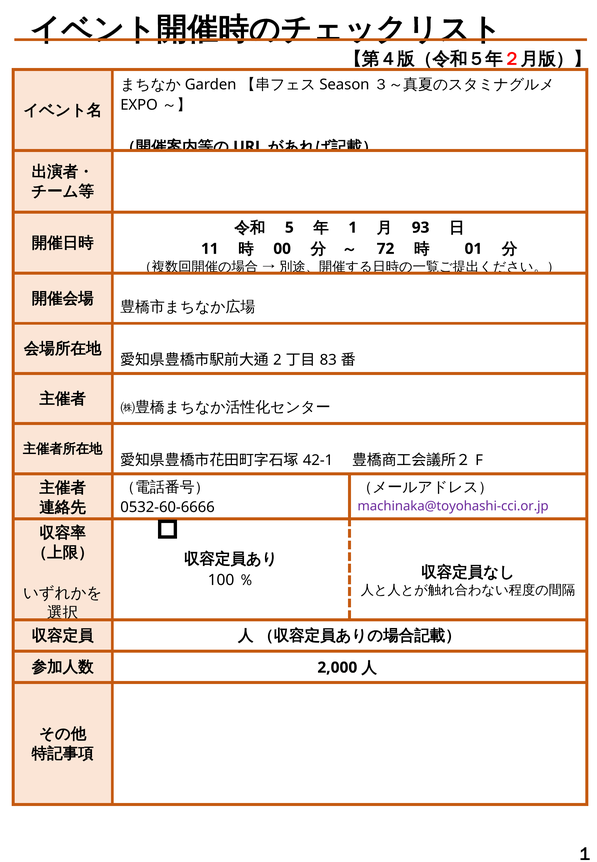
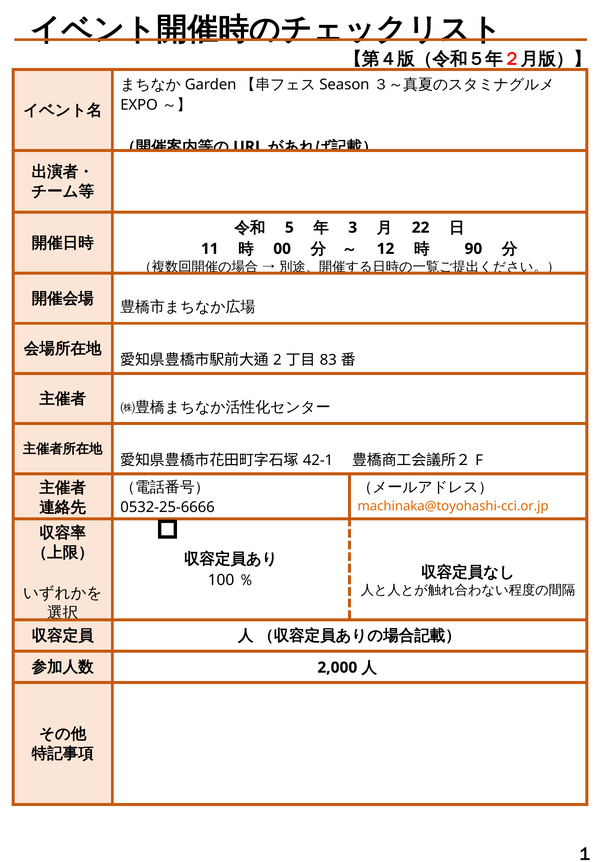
1: 1 -> 3 (353, 228)
93: 93 -> 22 (421, 228)
72: 72 -> 12 (386, 249)
01: 01 -> 90 (473, 249)
machinaka@toyohashi-cci.or.jp colour: purple -> orange (453, 506)
0532-60-6666: 0532-60-6666 -> 0532-25-6666 (168, 508)
